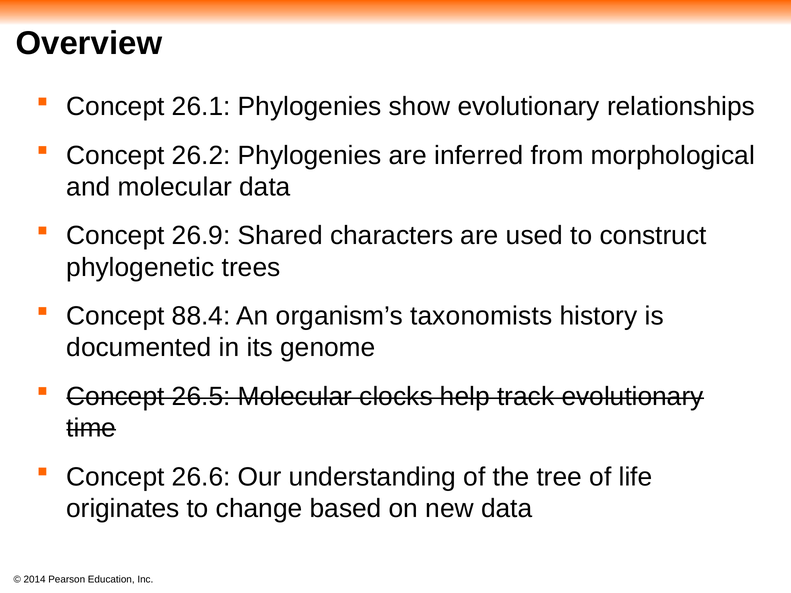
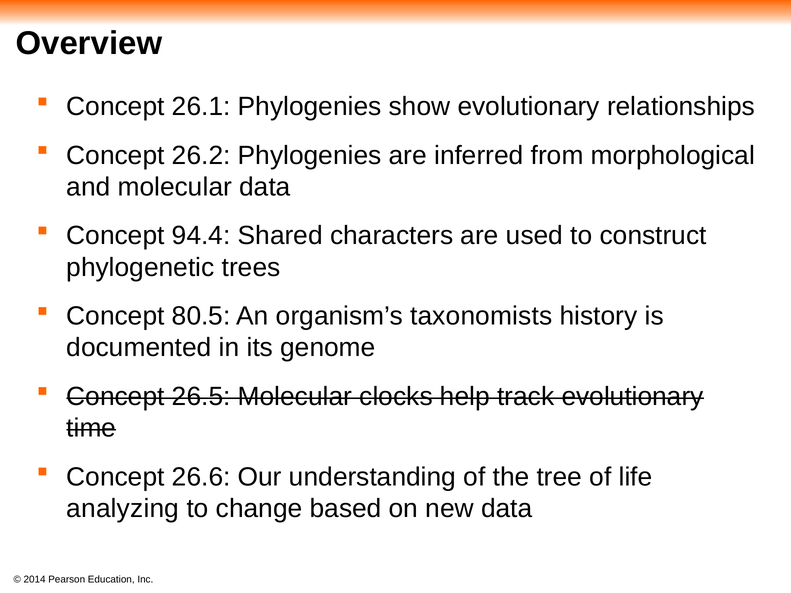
26.9: 26.9 -> 94.4 (201, 236)
88.4: 88.4 -> 80.5 (201, 316)
originates: originates -> analyzing (123, 509)
